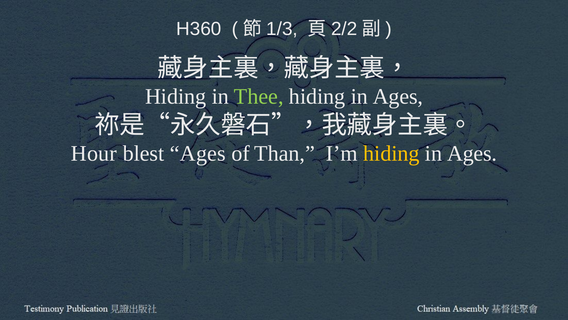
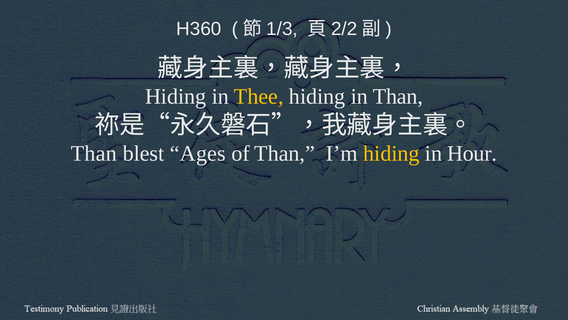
Thee colour: light green -> yellow (259, 96)
Ages: Ages -> Than (398, 96)
Hour: Hour -> Than (94, 153)
Ages: Ages -> Hour (472, 153)
